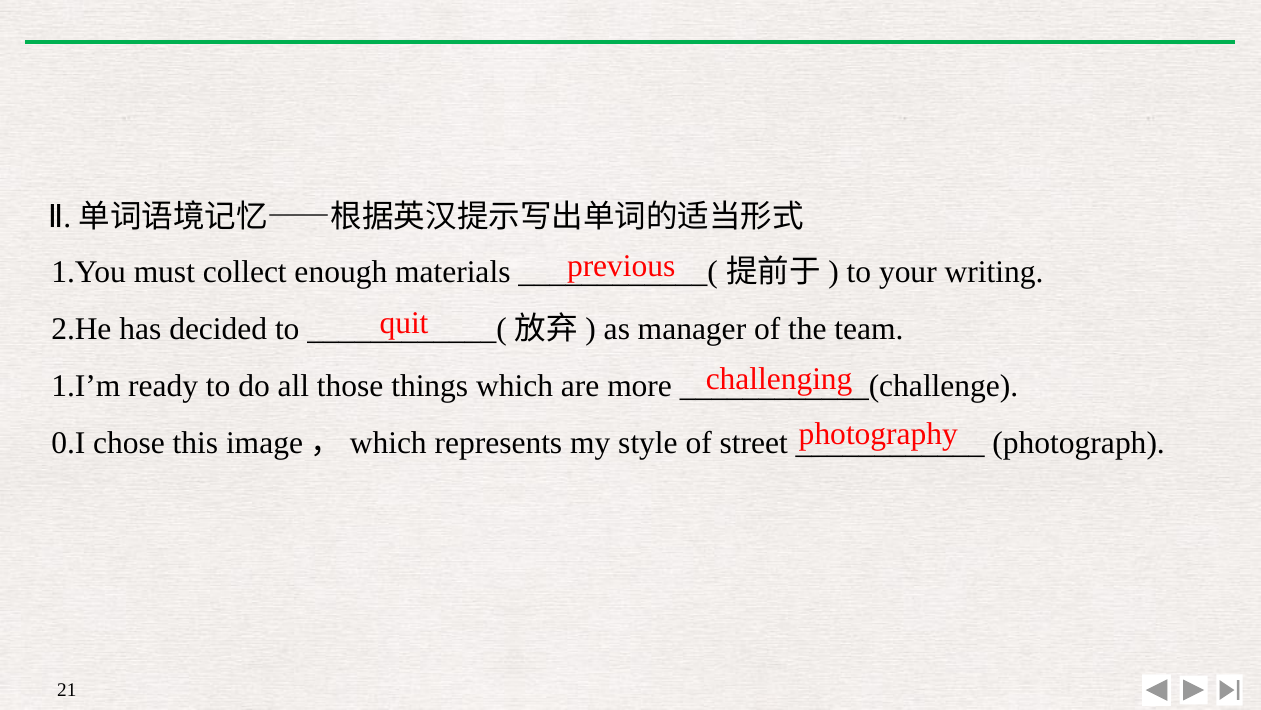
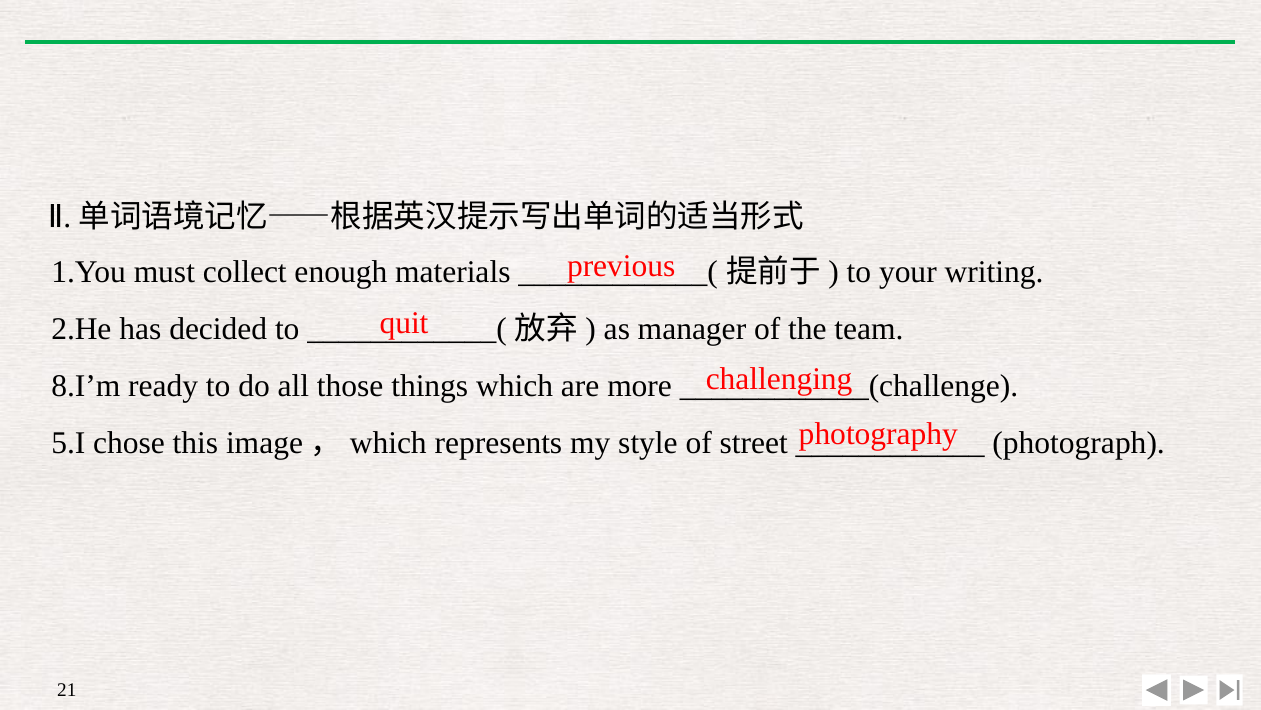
1.I’m: 1.I’m -> 8.I’m (86, 386)
0.I: 0.I -> 5.I (68, 443)
